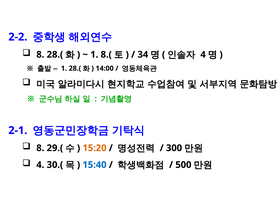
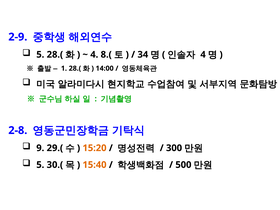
2-2: 2-2 -> 2-9 (18, 37)
8: 8 -> 5 (40, 55)
1: 1 -> 4 (94, 55)
2-1: 2-1 -> 2-8 (18, 130)
8: 8 -> 9 (40, 148)
4: 4 -> 5 (40, 165)
15:40 colour: blue -> orange (95, 165)
